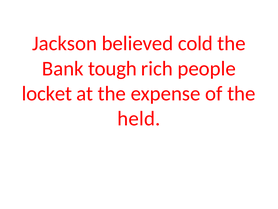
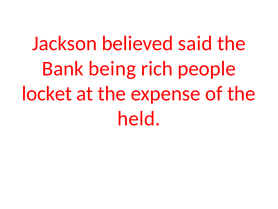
cold: cold -> said (195, 43)
tough: tough -> being (112, 68)
